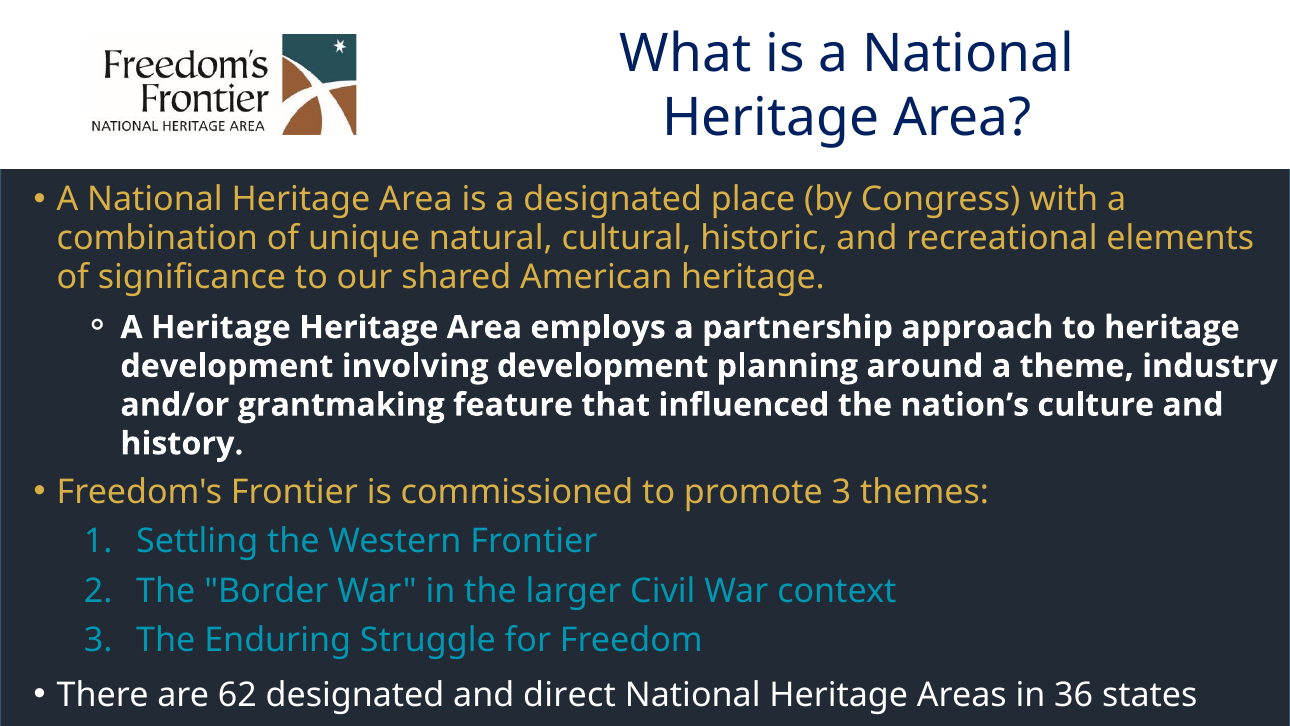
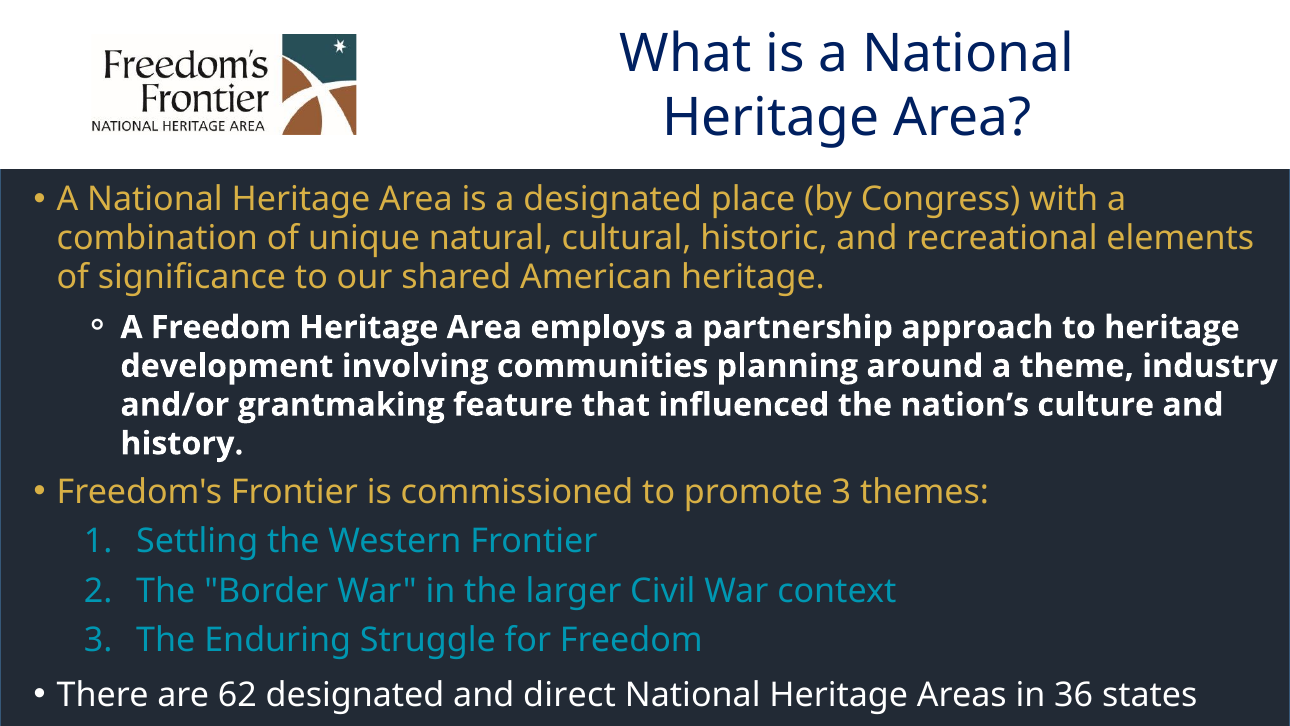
A Heritage: Heritage -> Freedom (221, 327)
involving development: development -> communities (603, 366)
